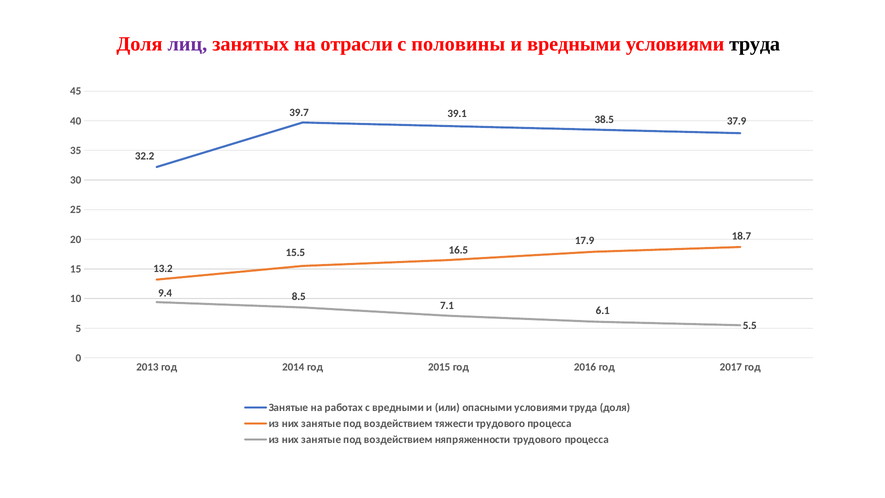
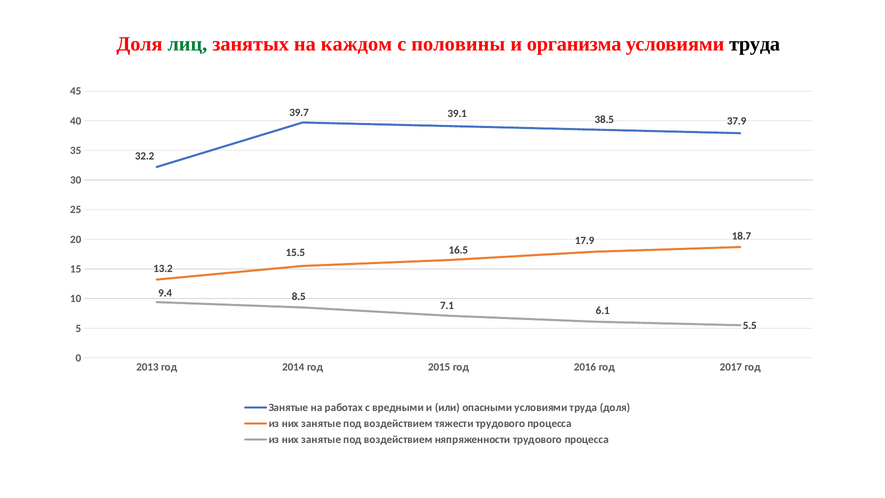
лиц colour: purple -> green (187, 44)
отрасли: отрасли -> каждом (356, 44)
и вредными: вредными -> организма (574, 44)
